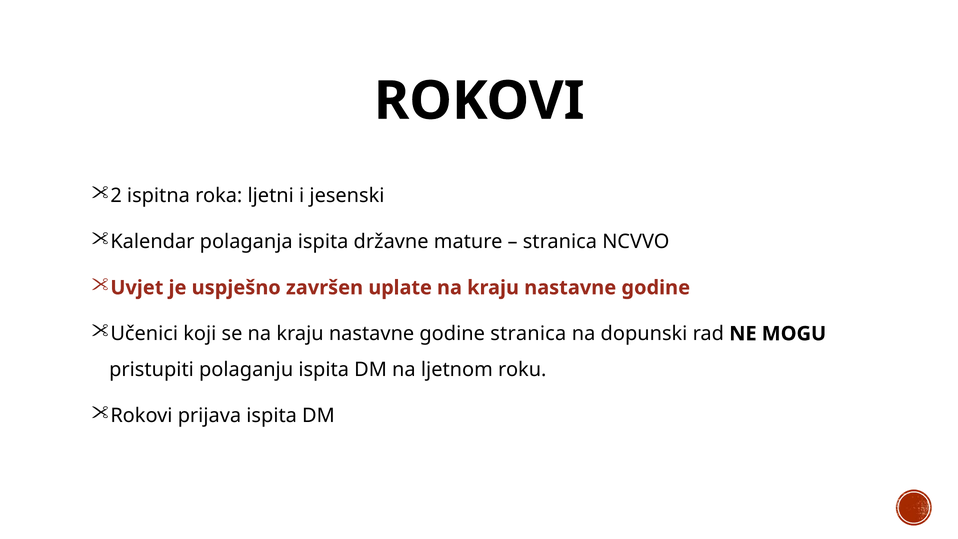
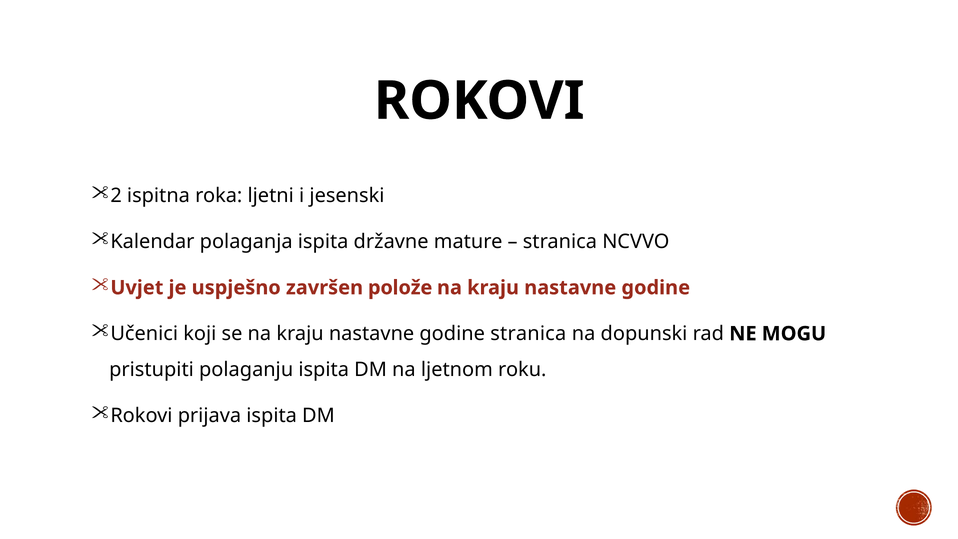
uplate: uplate -> polože (400, 288)
